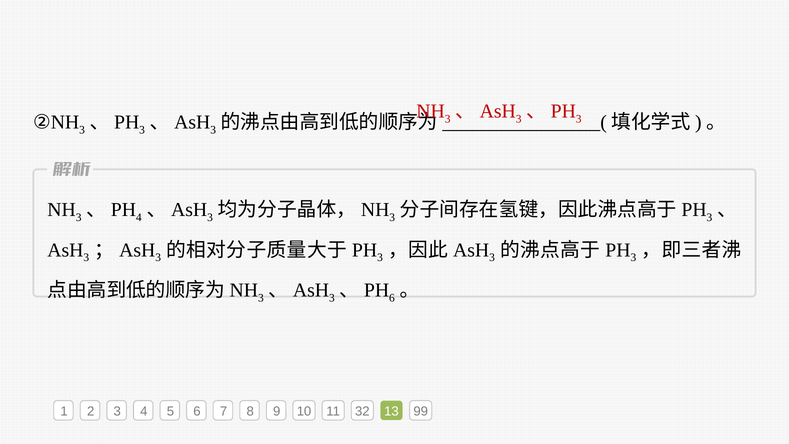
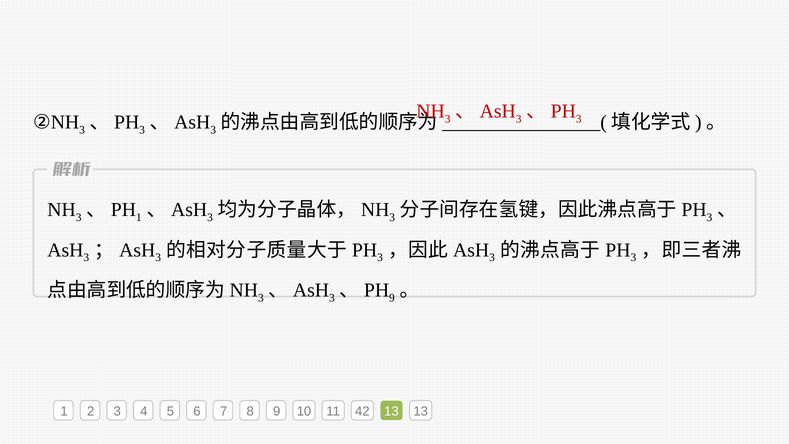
4: 4 -> 1 (139, 217)
6: 6 -> 9 (392, 298)
32: 32 -> 42 (362, 411)
13 99: 99 -> 13 (421, 411)
